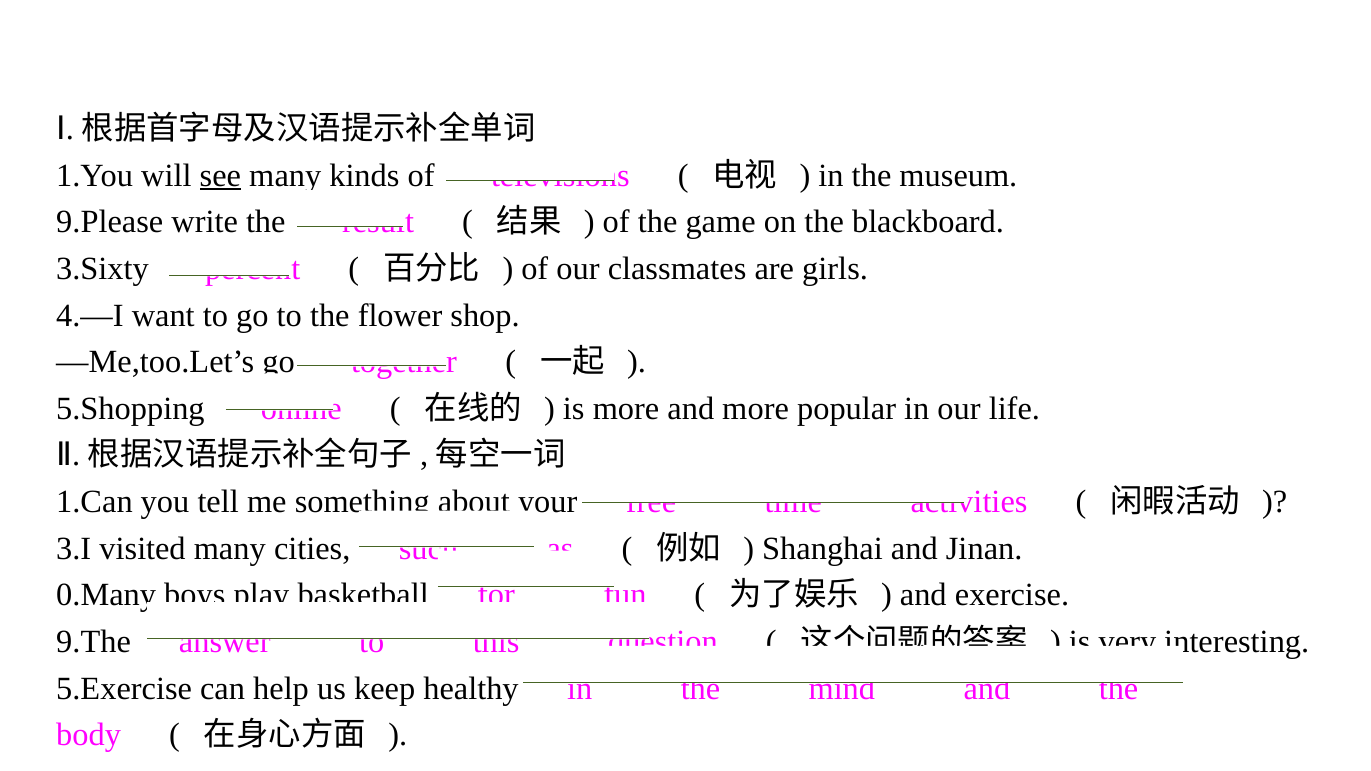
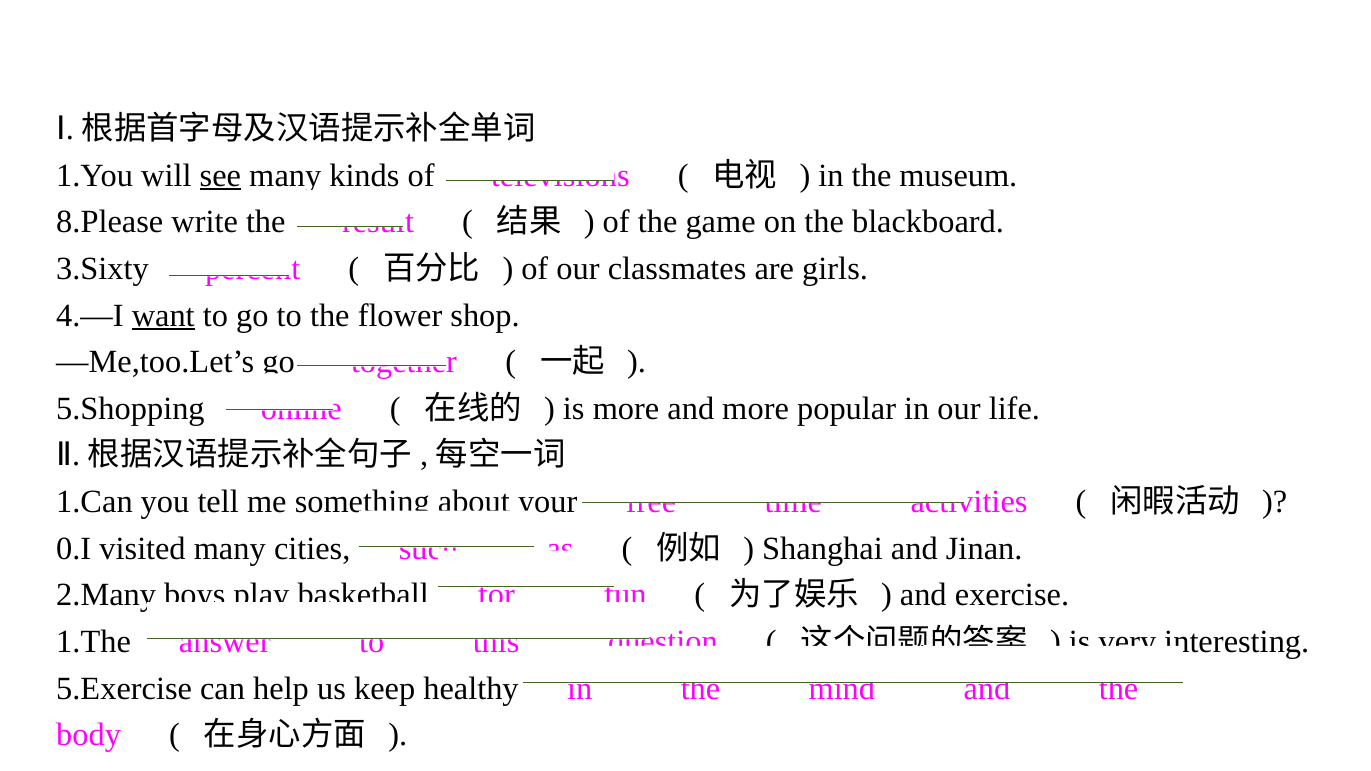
9.Please: 9.Please -> 8.Please (110, 222)
want underline: none -> present (163, 315)
3.I: 3.I -> 0.I (74, 549)
0.Many: 0.Many -> 2.Many (106, 595)
9.The: 9.The -> 1.The (94, 642)
